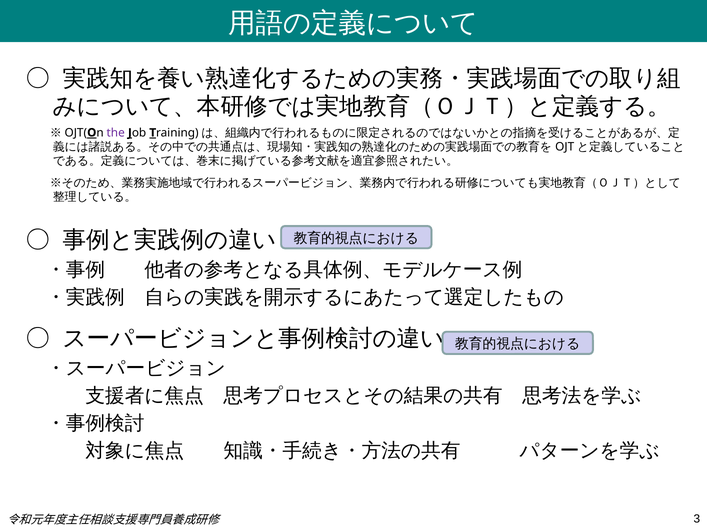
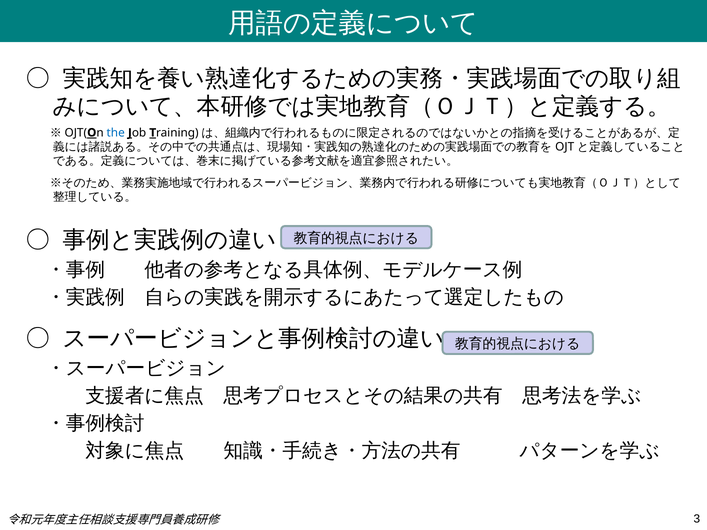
the colour: purple -> blue (116, 133)
